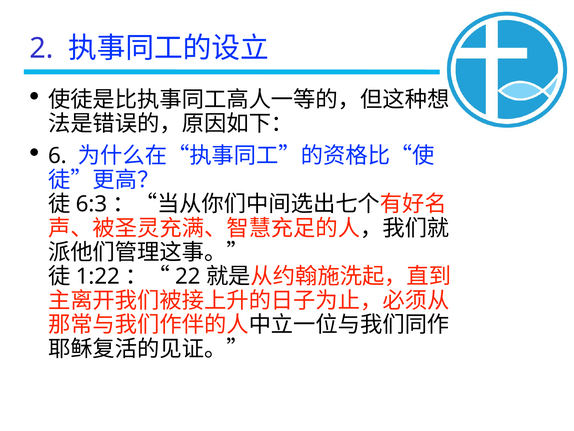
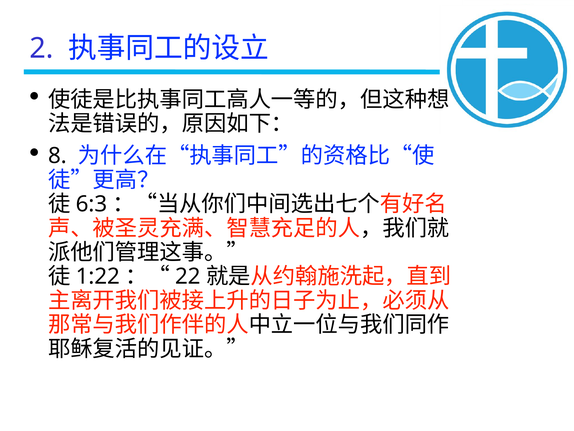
6: 6 -> 8 (57, 156)
